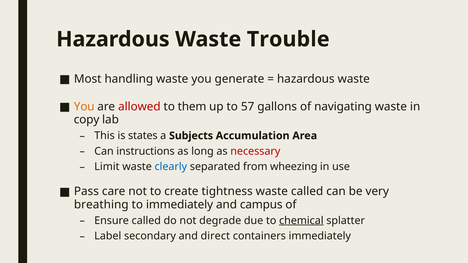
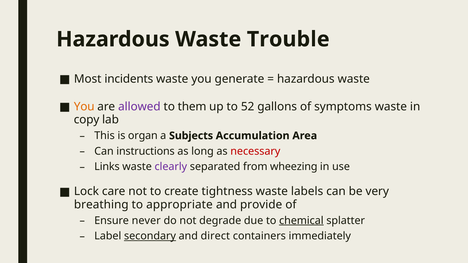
handling: handling -> incidents (129, 79)
allowed colour: red -> purple (139, 107)
57: 57 -> 52 (248, 107)
navigating: navigating -> symptoms (343, 107)
states: states -> organ (143, 136)
Limit: Limit -> Links (107, 167)
clearly colour: blue -> purple (171, 167)
Pass: Pass -> Lock (86, 192)
waste called: called -> labels (307, 192)
to immediately: immediately -> appropriate (179, 205)
campus: campus -> provide (261, 205)
Ensure called: called -> never (146, 221)
secondary underline: none -> present (150, 236)
